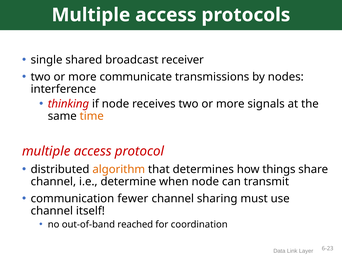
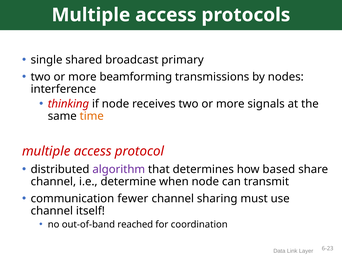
receiver: receiver -> primary (183, 60)
communicate: communicate -> beamforming (136, 77)
algorithm colour: orange -> purple (119, 170)
things: things -> based (279, 170)
